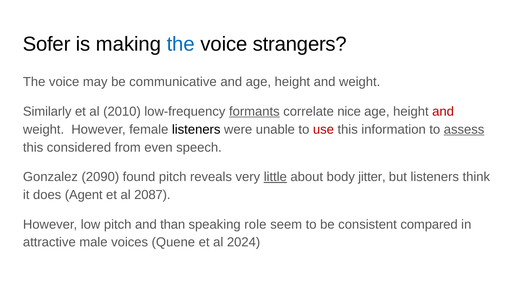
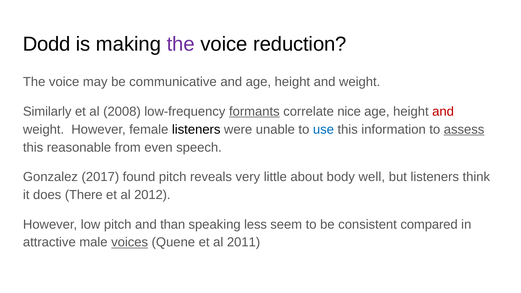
Sofer: Sofer -> Dodd (47, 44)
the colour: blue -> purple (181, 44)
strangers: strangers -> reduction (300, 44)
2010: 2010 -> 2008 (122, 111)
use colour: red -> blue (323, 129)
considered: considered -> reasonable (79, 147)
2090: 2090 -> 2017 (100, 177)
little underline: present -> none (275, 177)
jitter: jitter -> well (372, 177)
Agent: Agent -> There (84, 195)
2087: 2087 -> 2012 (152, 195)
role: role -> less (256, 224)
voices underline: none -> present (130, 242)
2024: 2024 -> 2011 (244, 242)
